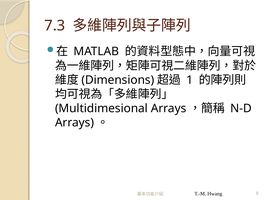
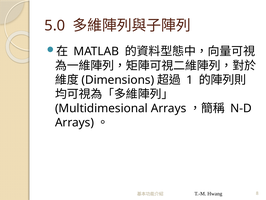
7.3: 7.3 -> 5.0 (55, 26)
